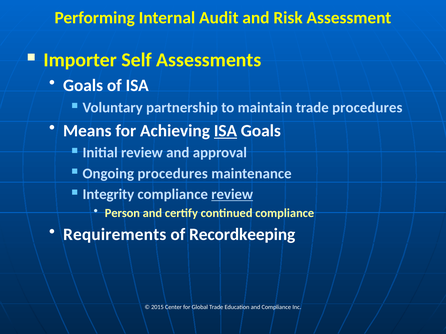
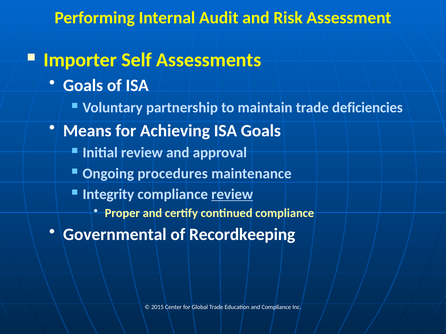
trade procedures: procedures -> deficiencies (367, 108)
ISA underline: present -> none (225, 131)
Person: Person -> Proper (122, 213)
Requirements: Requirements -> Governmental (115, 235)
